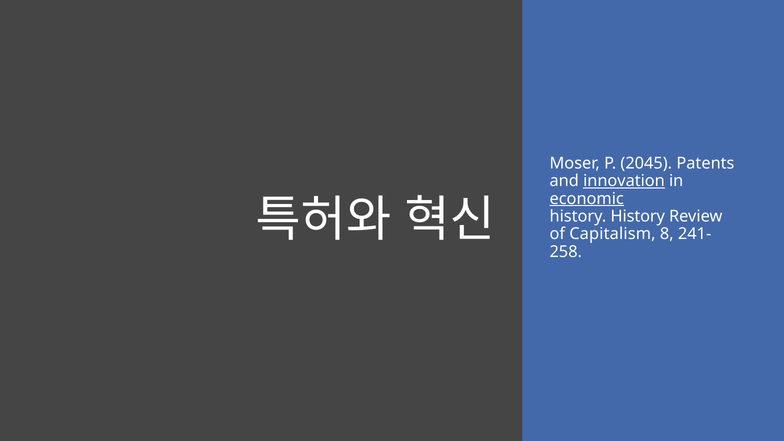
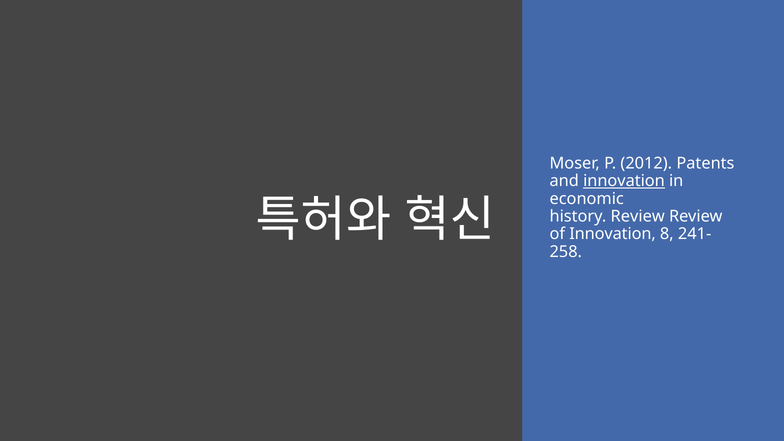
2045: 2045 -> 2012 (646, 163)
economic underline: present -> none (587, 199)
history History: History -> Review (638, 216)
of Capitalism: Capitalism -> Innovation (613, 234)
